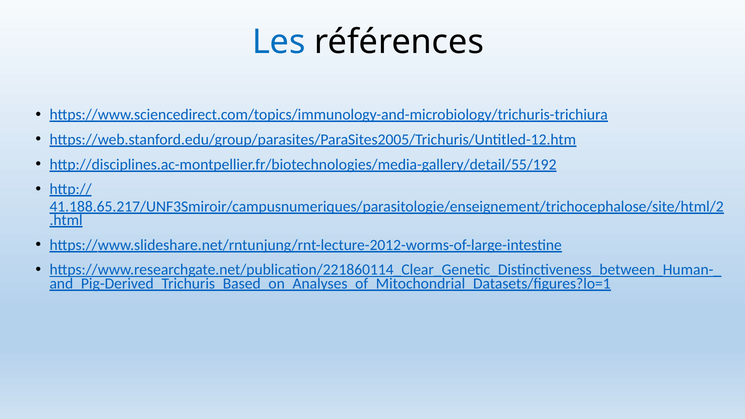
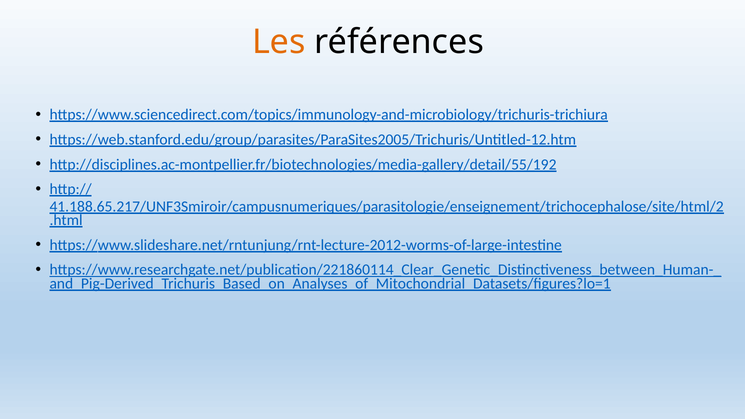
Les colour: blue -> orange (279, 42)
